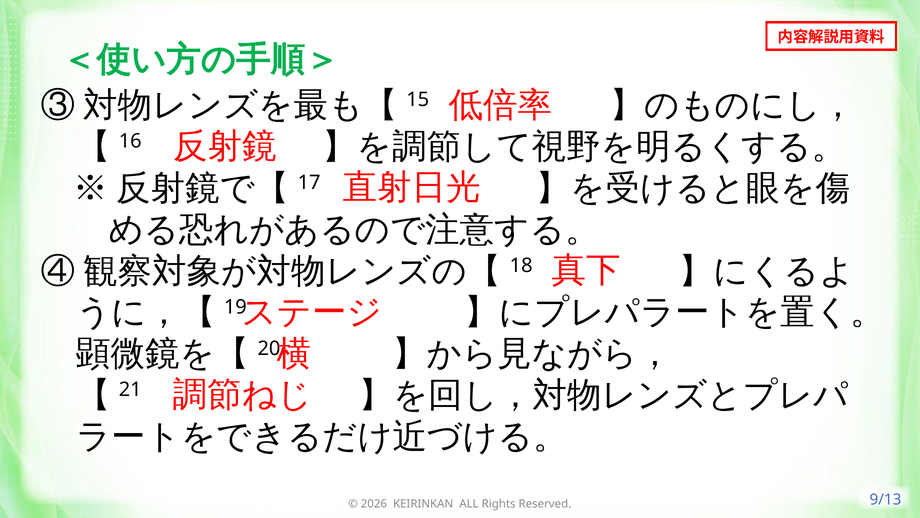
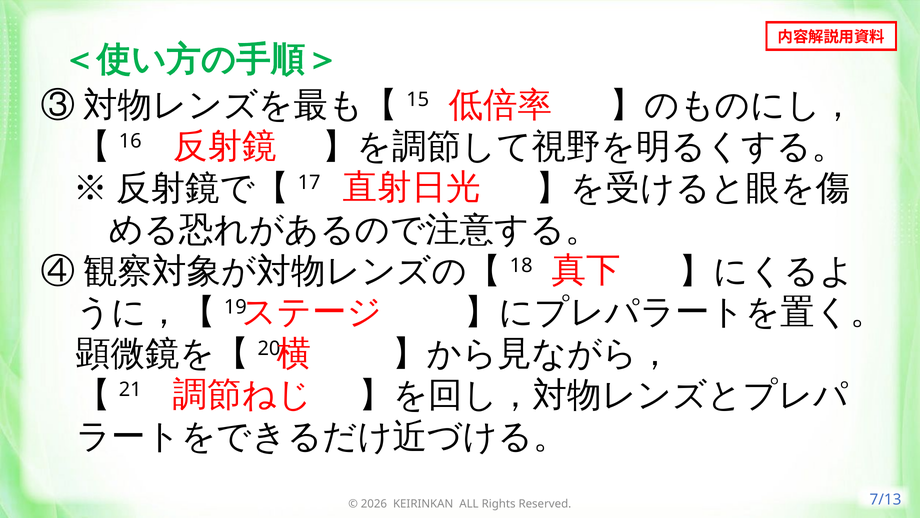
9/13: 9/13 -> 7/13 (885, 499)
